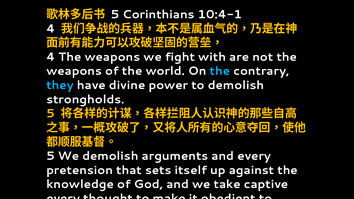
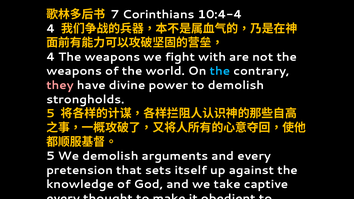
5: 5 -> 7 (115, 14)
10:4-1: 10:4-1 -> 10:4-4 (220, 14)
they colour: light blue -> pink (60, 85)
